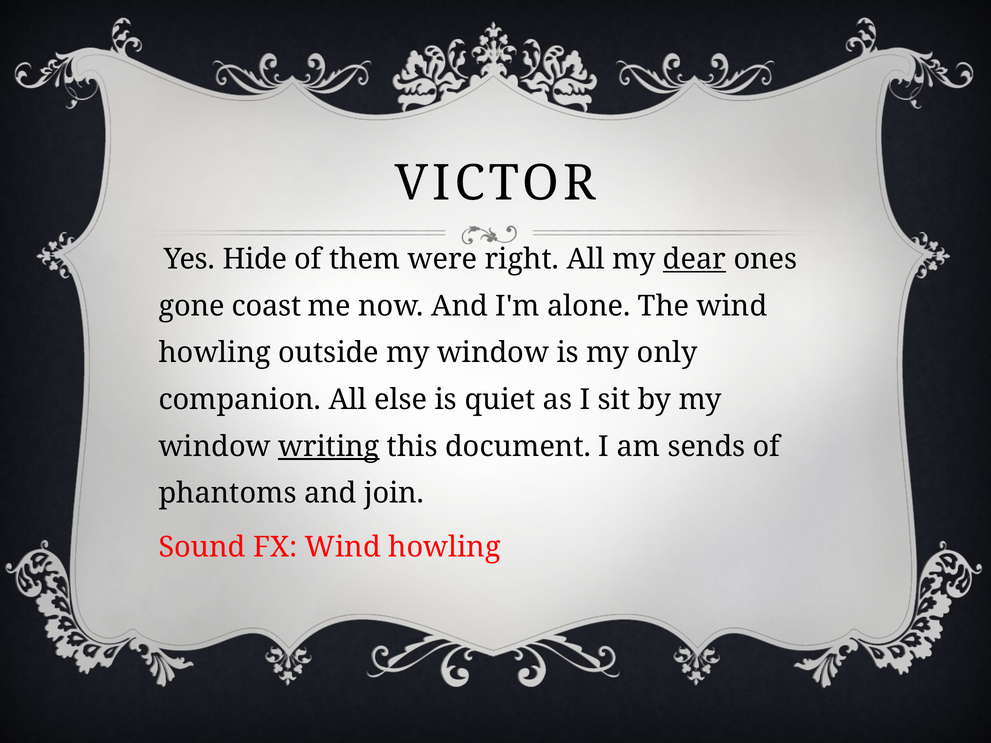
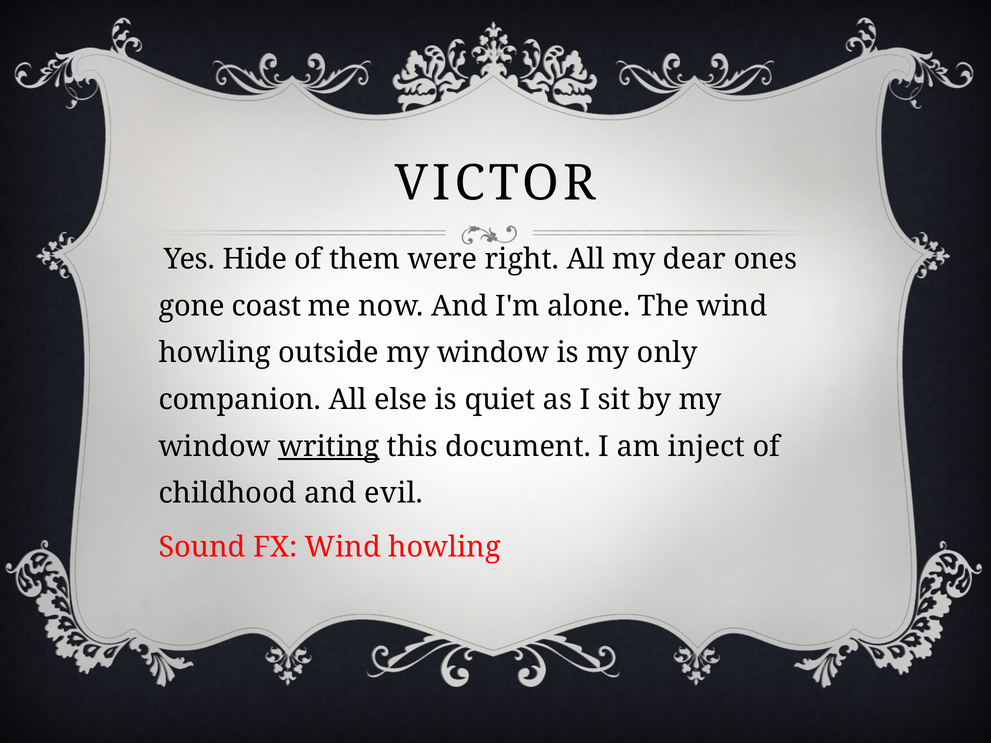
dear underline: present -> none (694, 259)
sends: sends -> inject (706, 447)
phantoms: phantoms -> childhood (228, 494)
join: join -> evil (394, 494)
